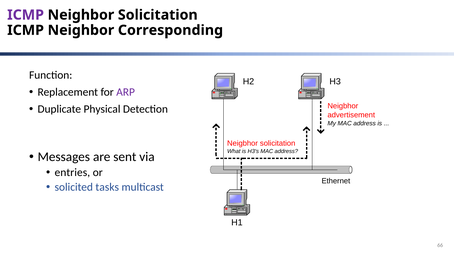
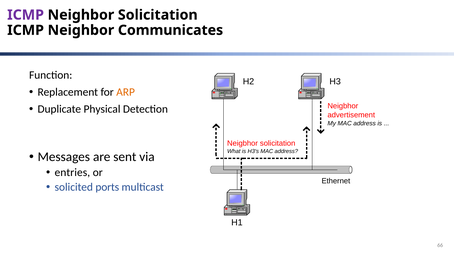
Corresponding: Corresponding -> Communicates (171, 30)
ARP colour: purple -> orange (126, 92)
tasks: tasks -> ports (107, 187)
